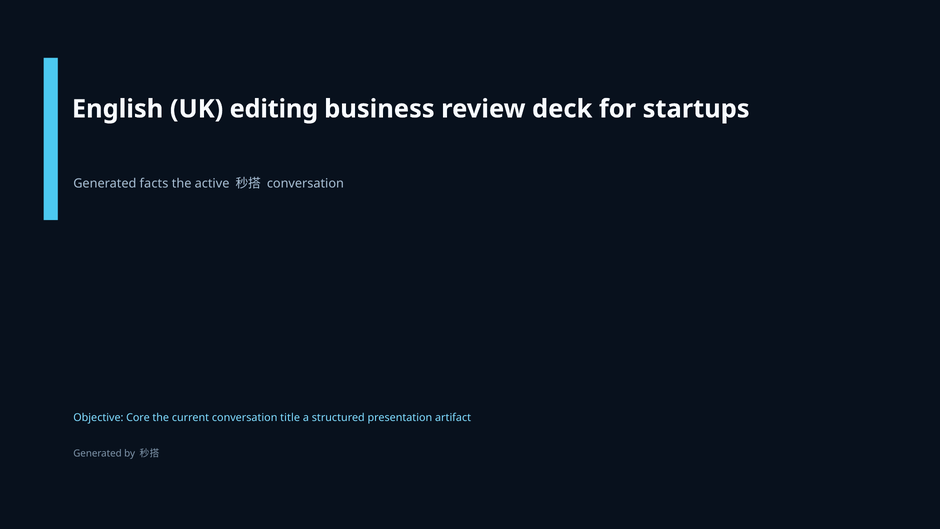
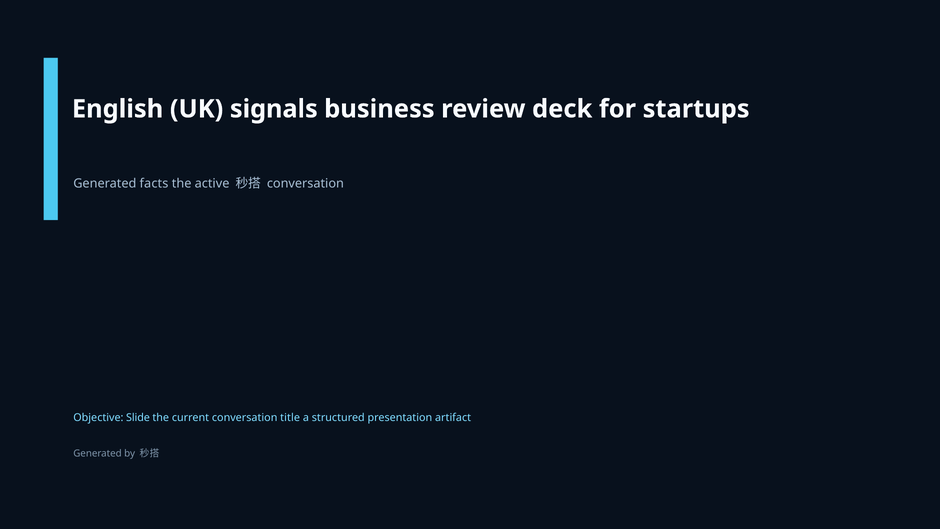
editing: editing -> signals (274, 109)
Core: Core -> Slide (138, 417)
